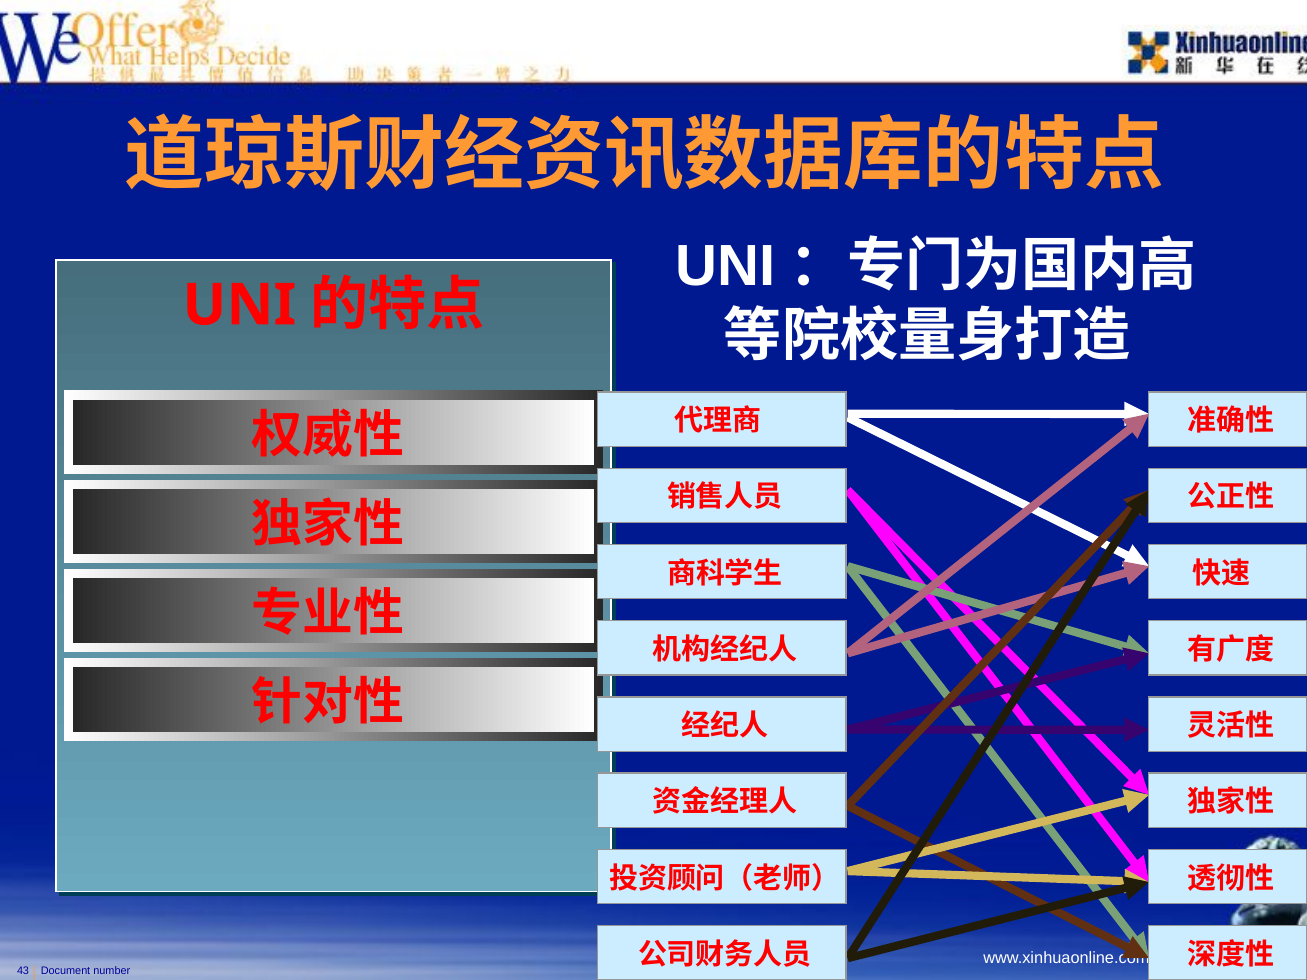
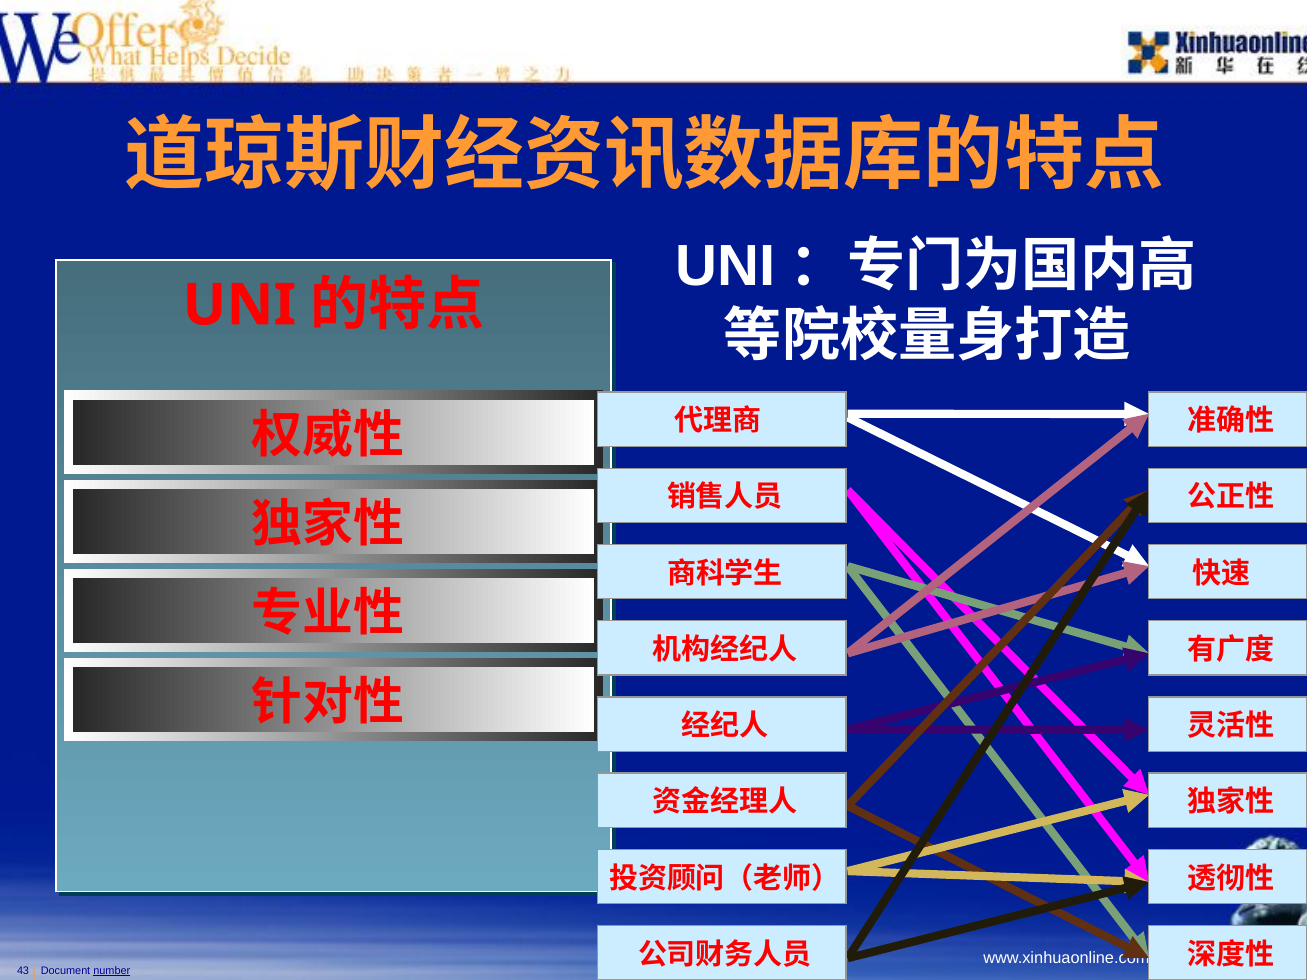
number underline: none -> present (112, 971)
